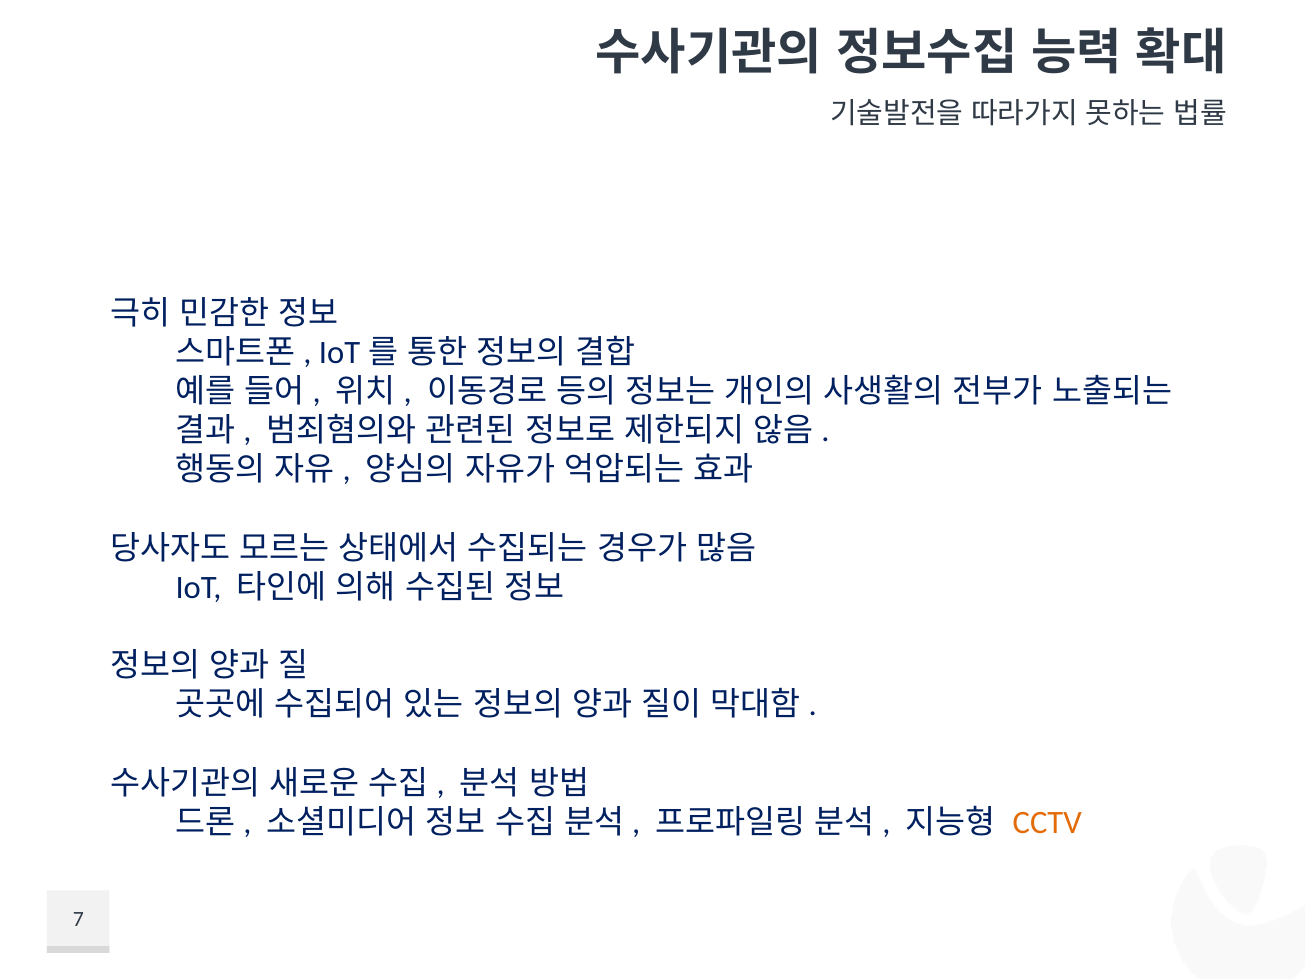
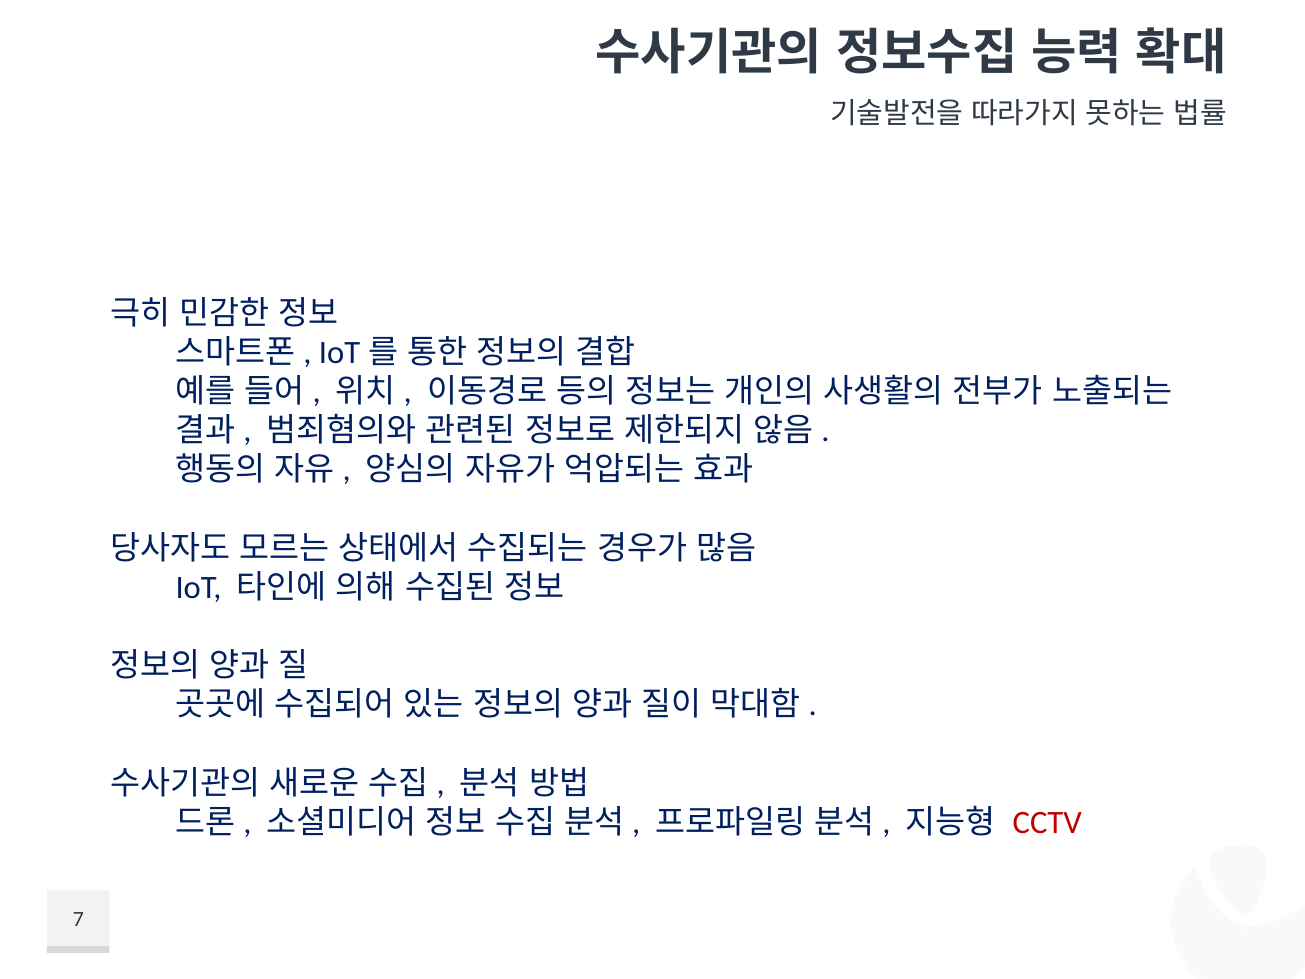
CCTV colour: orange -> red (1047, 822)
